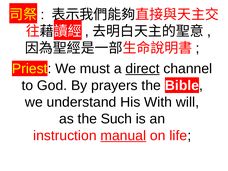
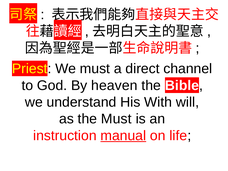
direct underline: present -> none (143, 69)
prayers: prayers -> heaven (114, 85)
the Such: Such -> Must (116, 119)
